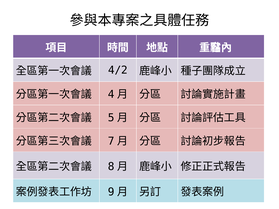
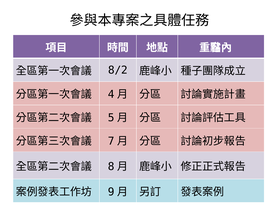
4/2: 4/2 -> 8/2 (118, 70)
